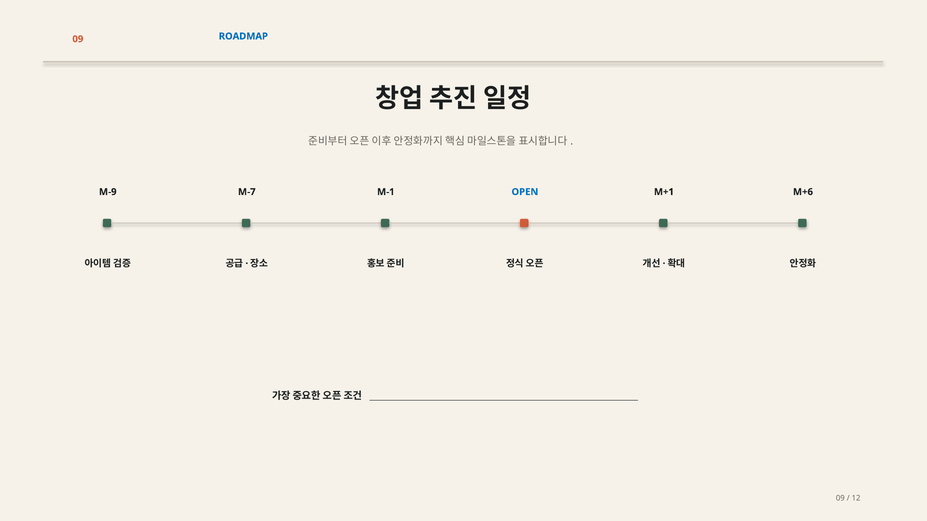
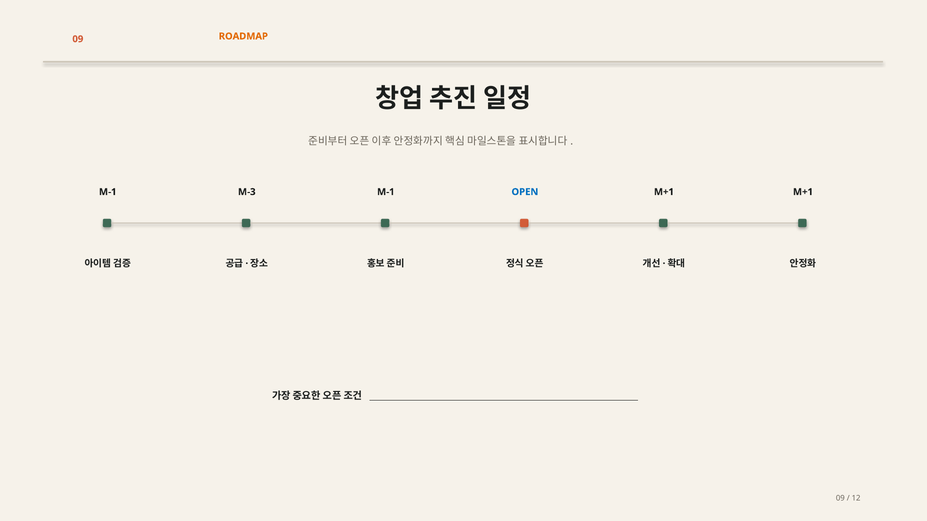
ROADMAP colour: blue -> orange (243, 36)
M-9: M-9 -> M-1 (108, 192)
M-7: M-7 -> M-3 (247, 192)
M+6: M+6 -> M+1 (803, 192)
